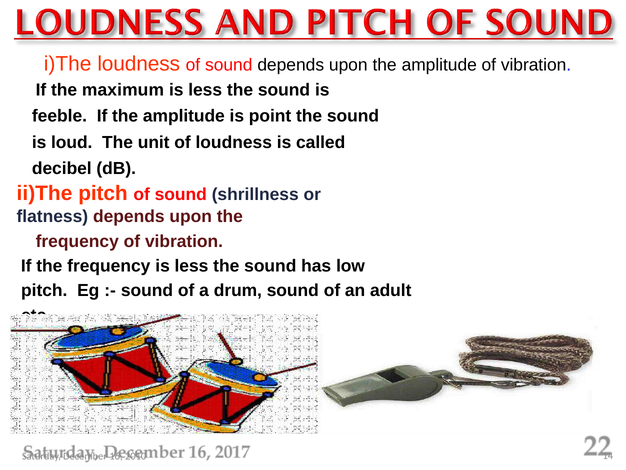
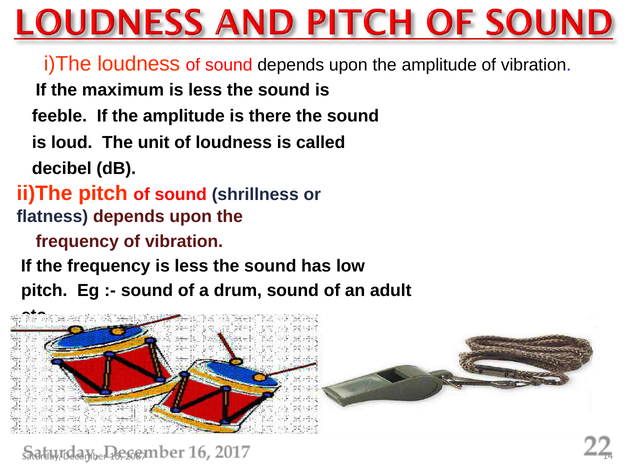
point: point -> there (270, 116)
2010: 2010 -> 2087 (136, 456)
